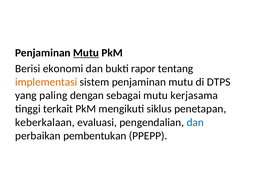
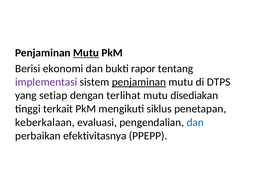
implementasi colour: orange -> purple (46, 82)
penjaminan underline: none -> present (139, 82)
paling: paling -> setiap (53, 96)
sebagai: sebagai -> terlihat (124, 96)
kerjasama: kerjasama -> disediakan (194, 96)
pembentukan: pembentukan -> efektivitasnya (95, 136)
